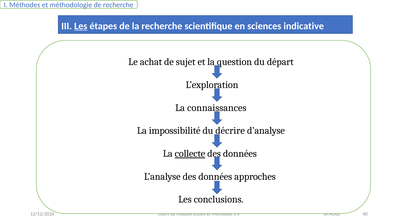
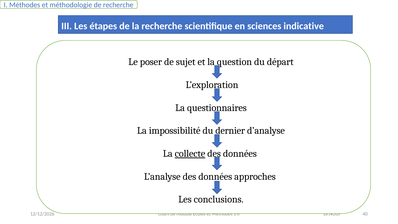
Les underline: present -> none (81, 26)
achat: achat -> poser (151, 62)
connaissances: connaissances -> questionnaires (217, 108)
décrire: décrire -> dernier (230, 131)
